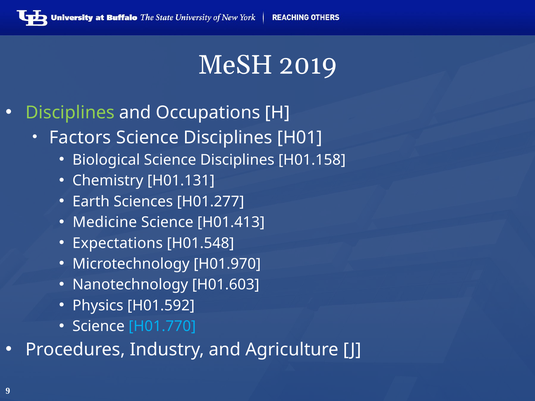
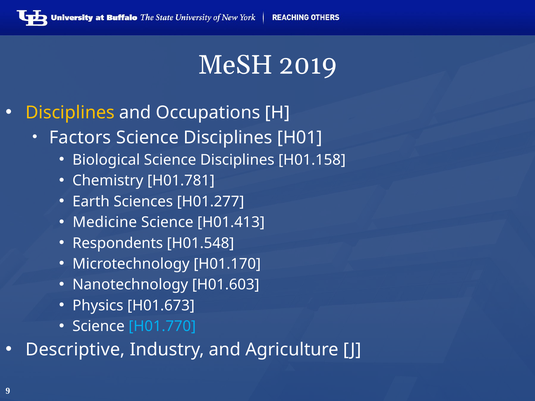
Disciplines colour: light green -> yellow (70, 113)
H01.131: H01.131 -> H01.781 (181, 181)
Expectations: Expectations -> Respondents (118, 243)
H01.970: H01.970 -> H01.170 (227, 264)
H01.592: H01.592 -> H01.673 (161, 306)
Procedures: Procedures -> Descriptive (75, 350)
